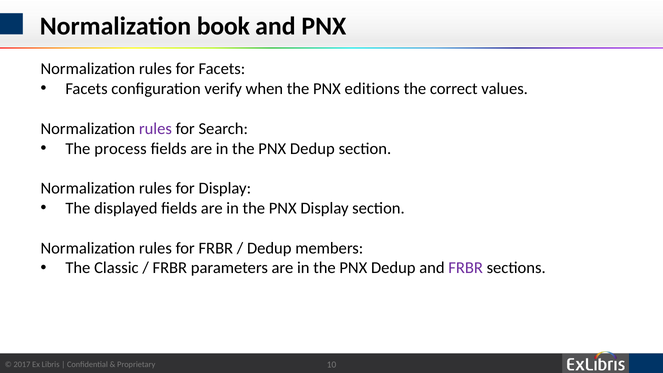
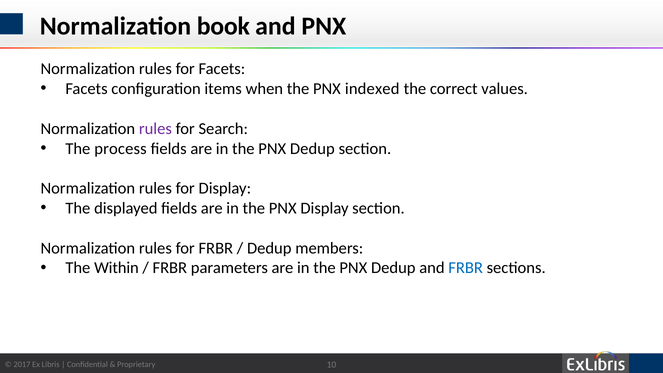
verify: verify -> items (223, 89)
editions: editions -> indexed (372, 89)
Classic: Classic -> Within (116, 268)
FRBR colour: purple -> blue (466, 268)
